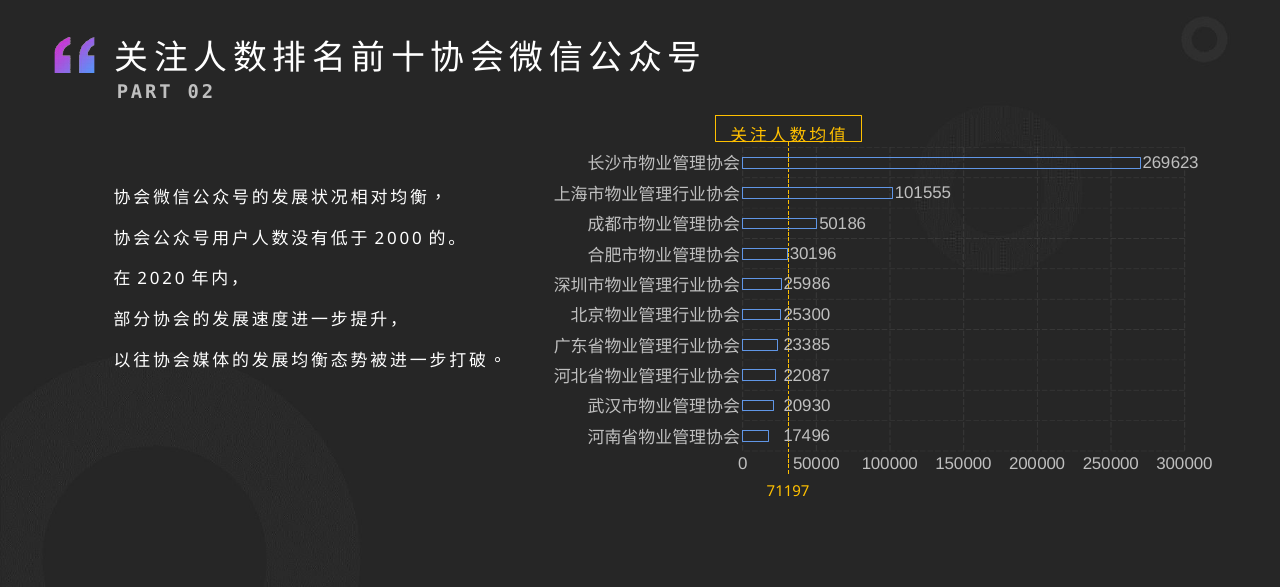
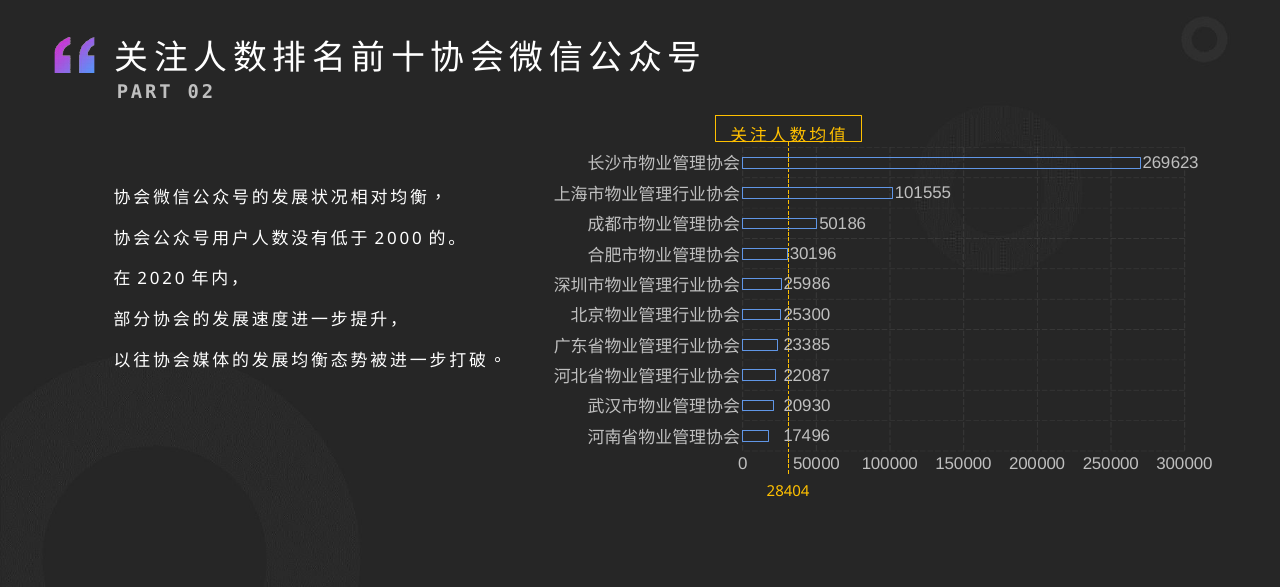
71197: 71197 -> 28404 (788, 491)
